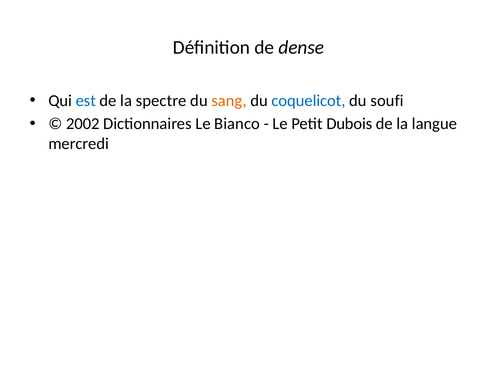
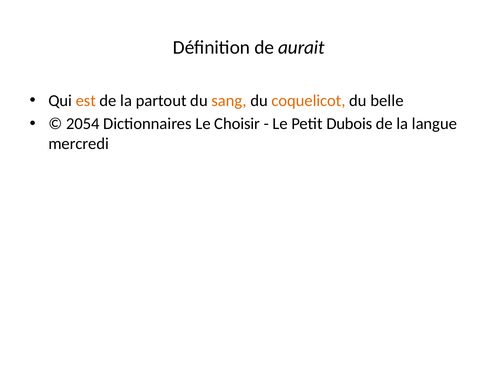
dense: dense -> aurait (301, 47)
est colour: blue -> orange (86, 101)
spectre: spectre -> partout (161, 101)
coquelicot colour: blue -> orange (309, 101)
soufi: soufi -> belle (387, 101)
2002: 2002 -> 2054 (83, 124)
Bianco: Bianco -> Choisir (237, 124)
